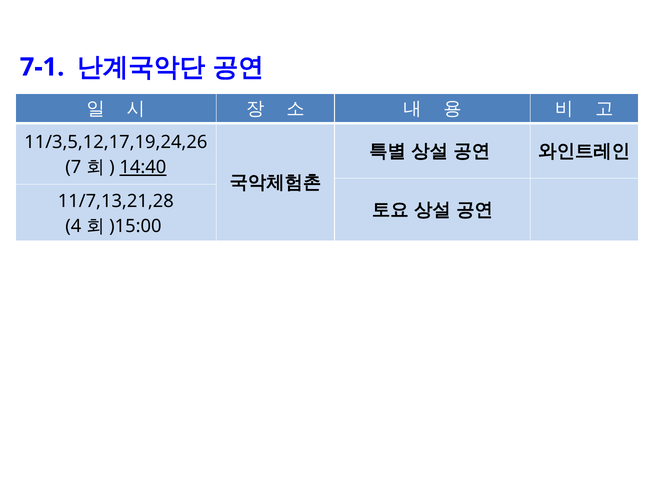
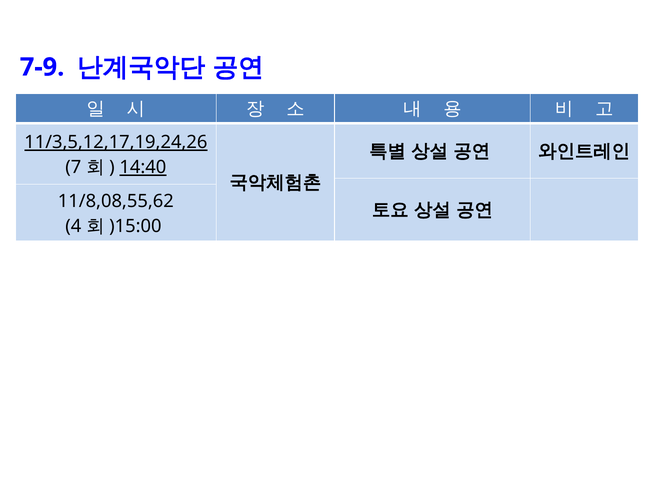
7-1: 7-1 -> 7-9 (42, 67)
11/3,5,12,17,19,24,26 underline: none -> present (116, 142)
11/7,13,21,28: 11/7,13,21,28 -> 11/8,08,55,62 (116, 201)
